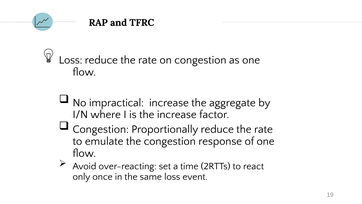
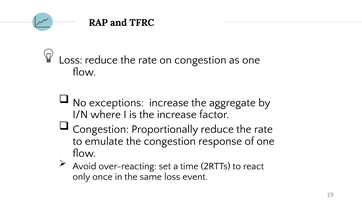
impractical: impractical -> exceptions (116, 102)
